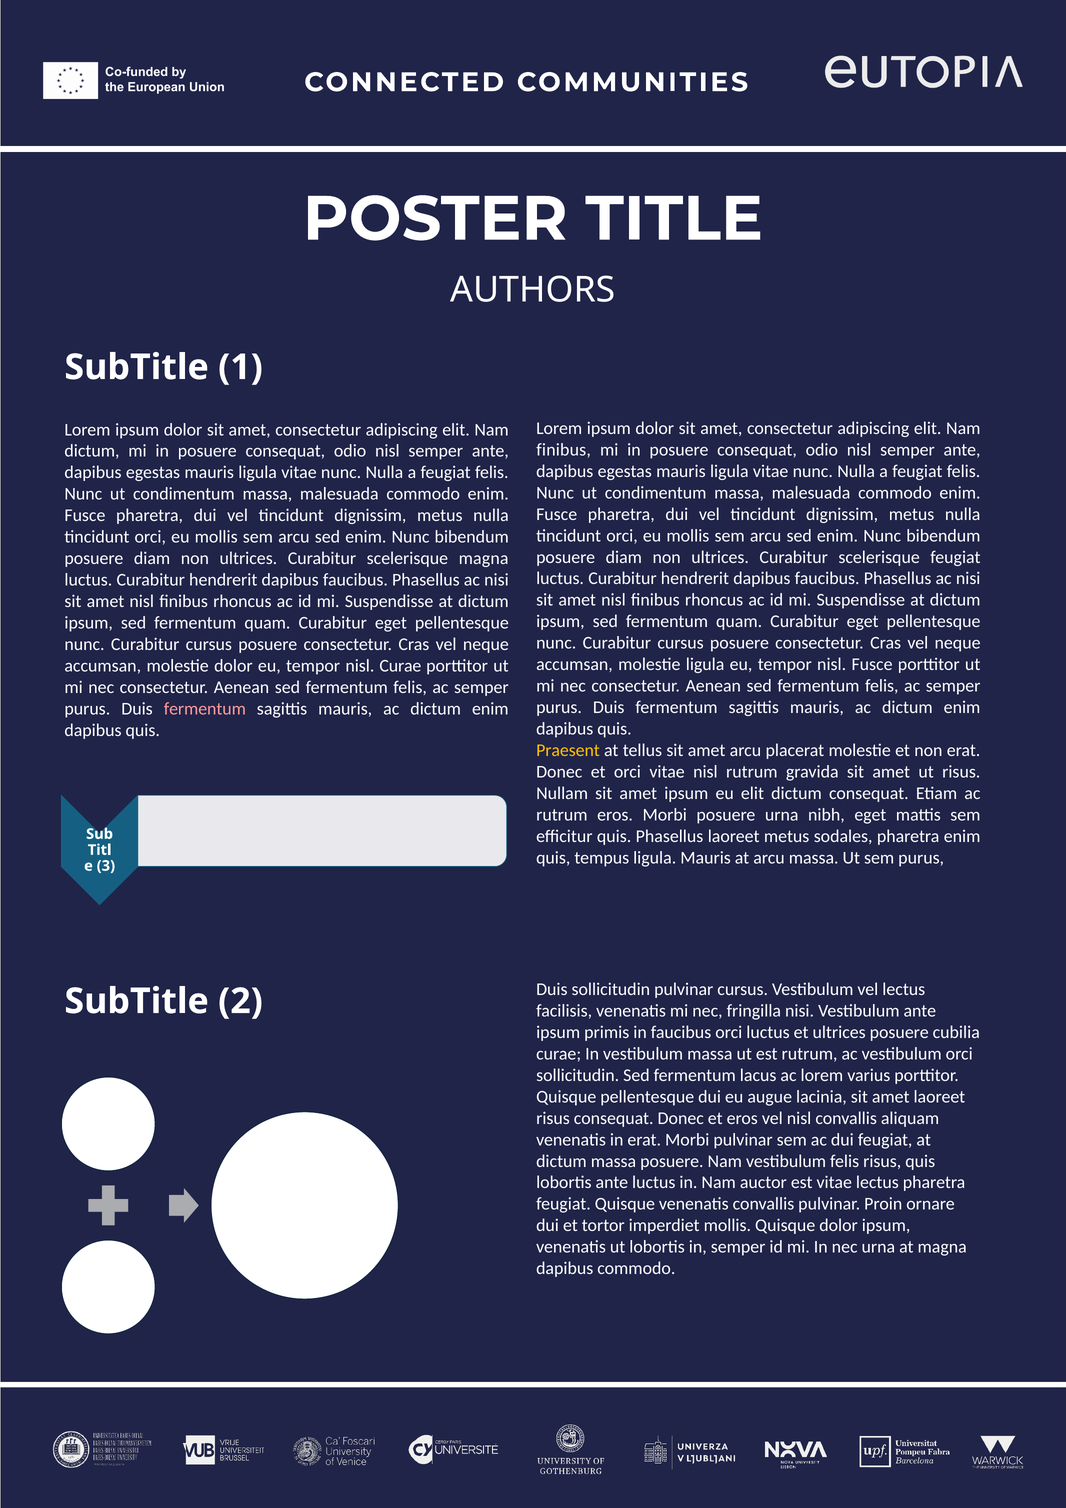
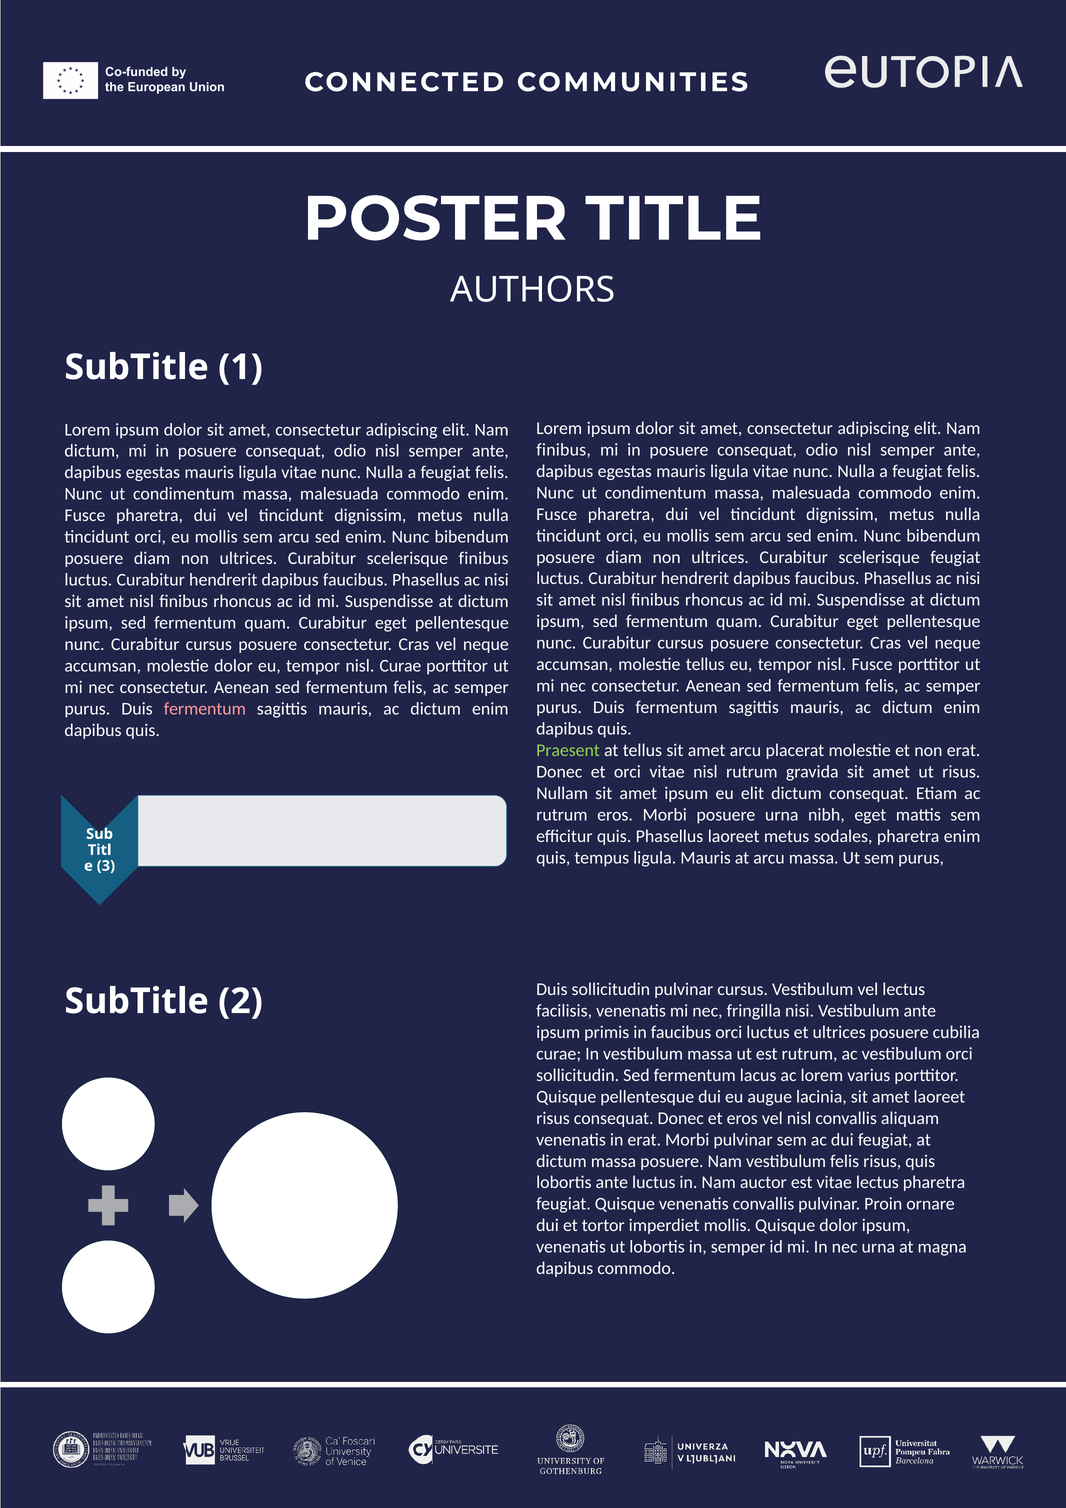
scelerisque magna: magna -> finibus (484, 558)
molestie ligula: ligula -> tellus (705, 664)
Praesent colour: yellow -> light green (568, 750)
